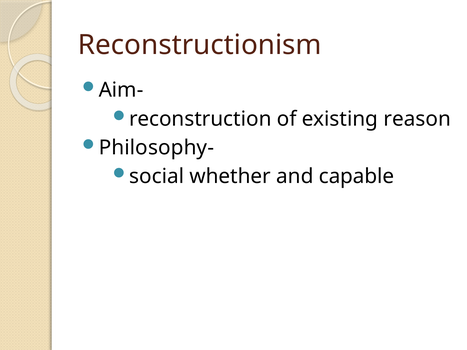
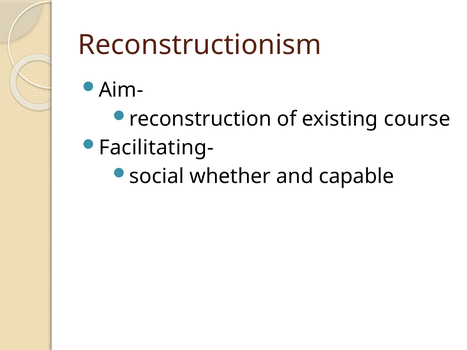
reason: reason -> course (417, 119)
Philosophy-: Philosophy- -> Facilitating- (156, 148)
